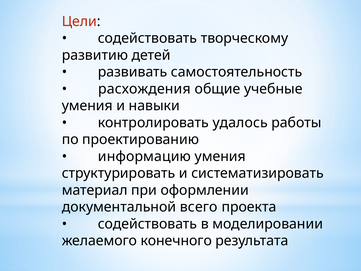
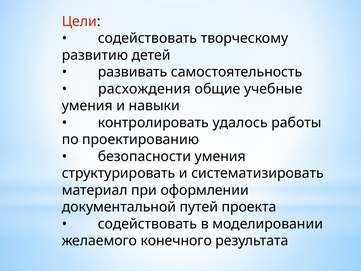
информацию: информацию -> безопасности (145, 156)
всего: всего -> путей (199, 207)
